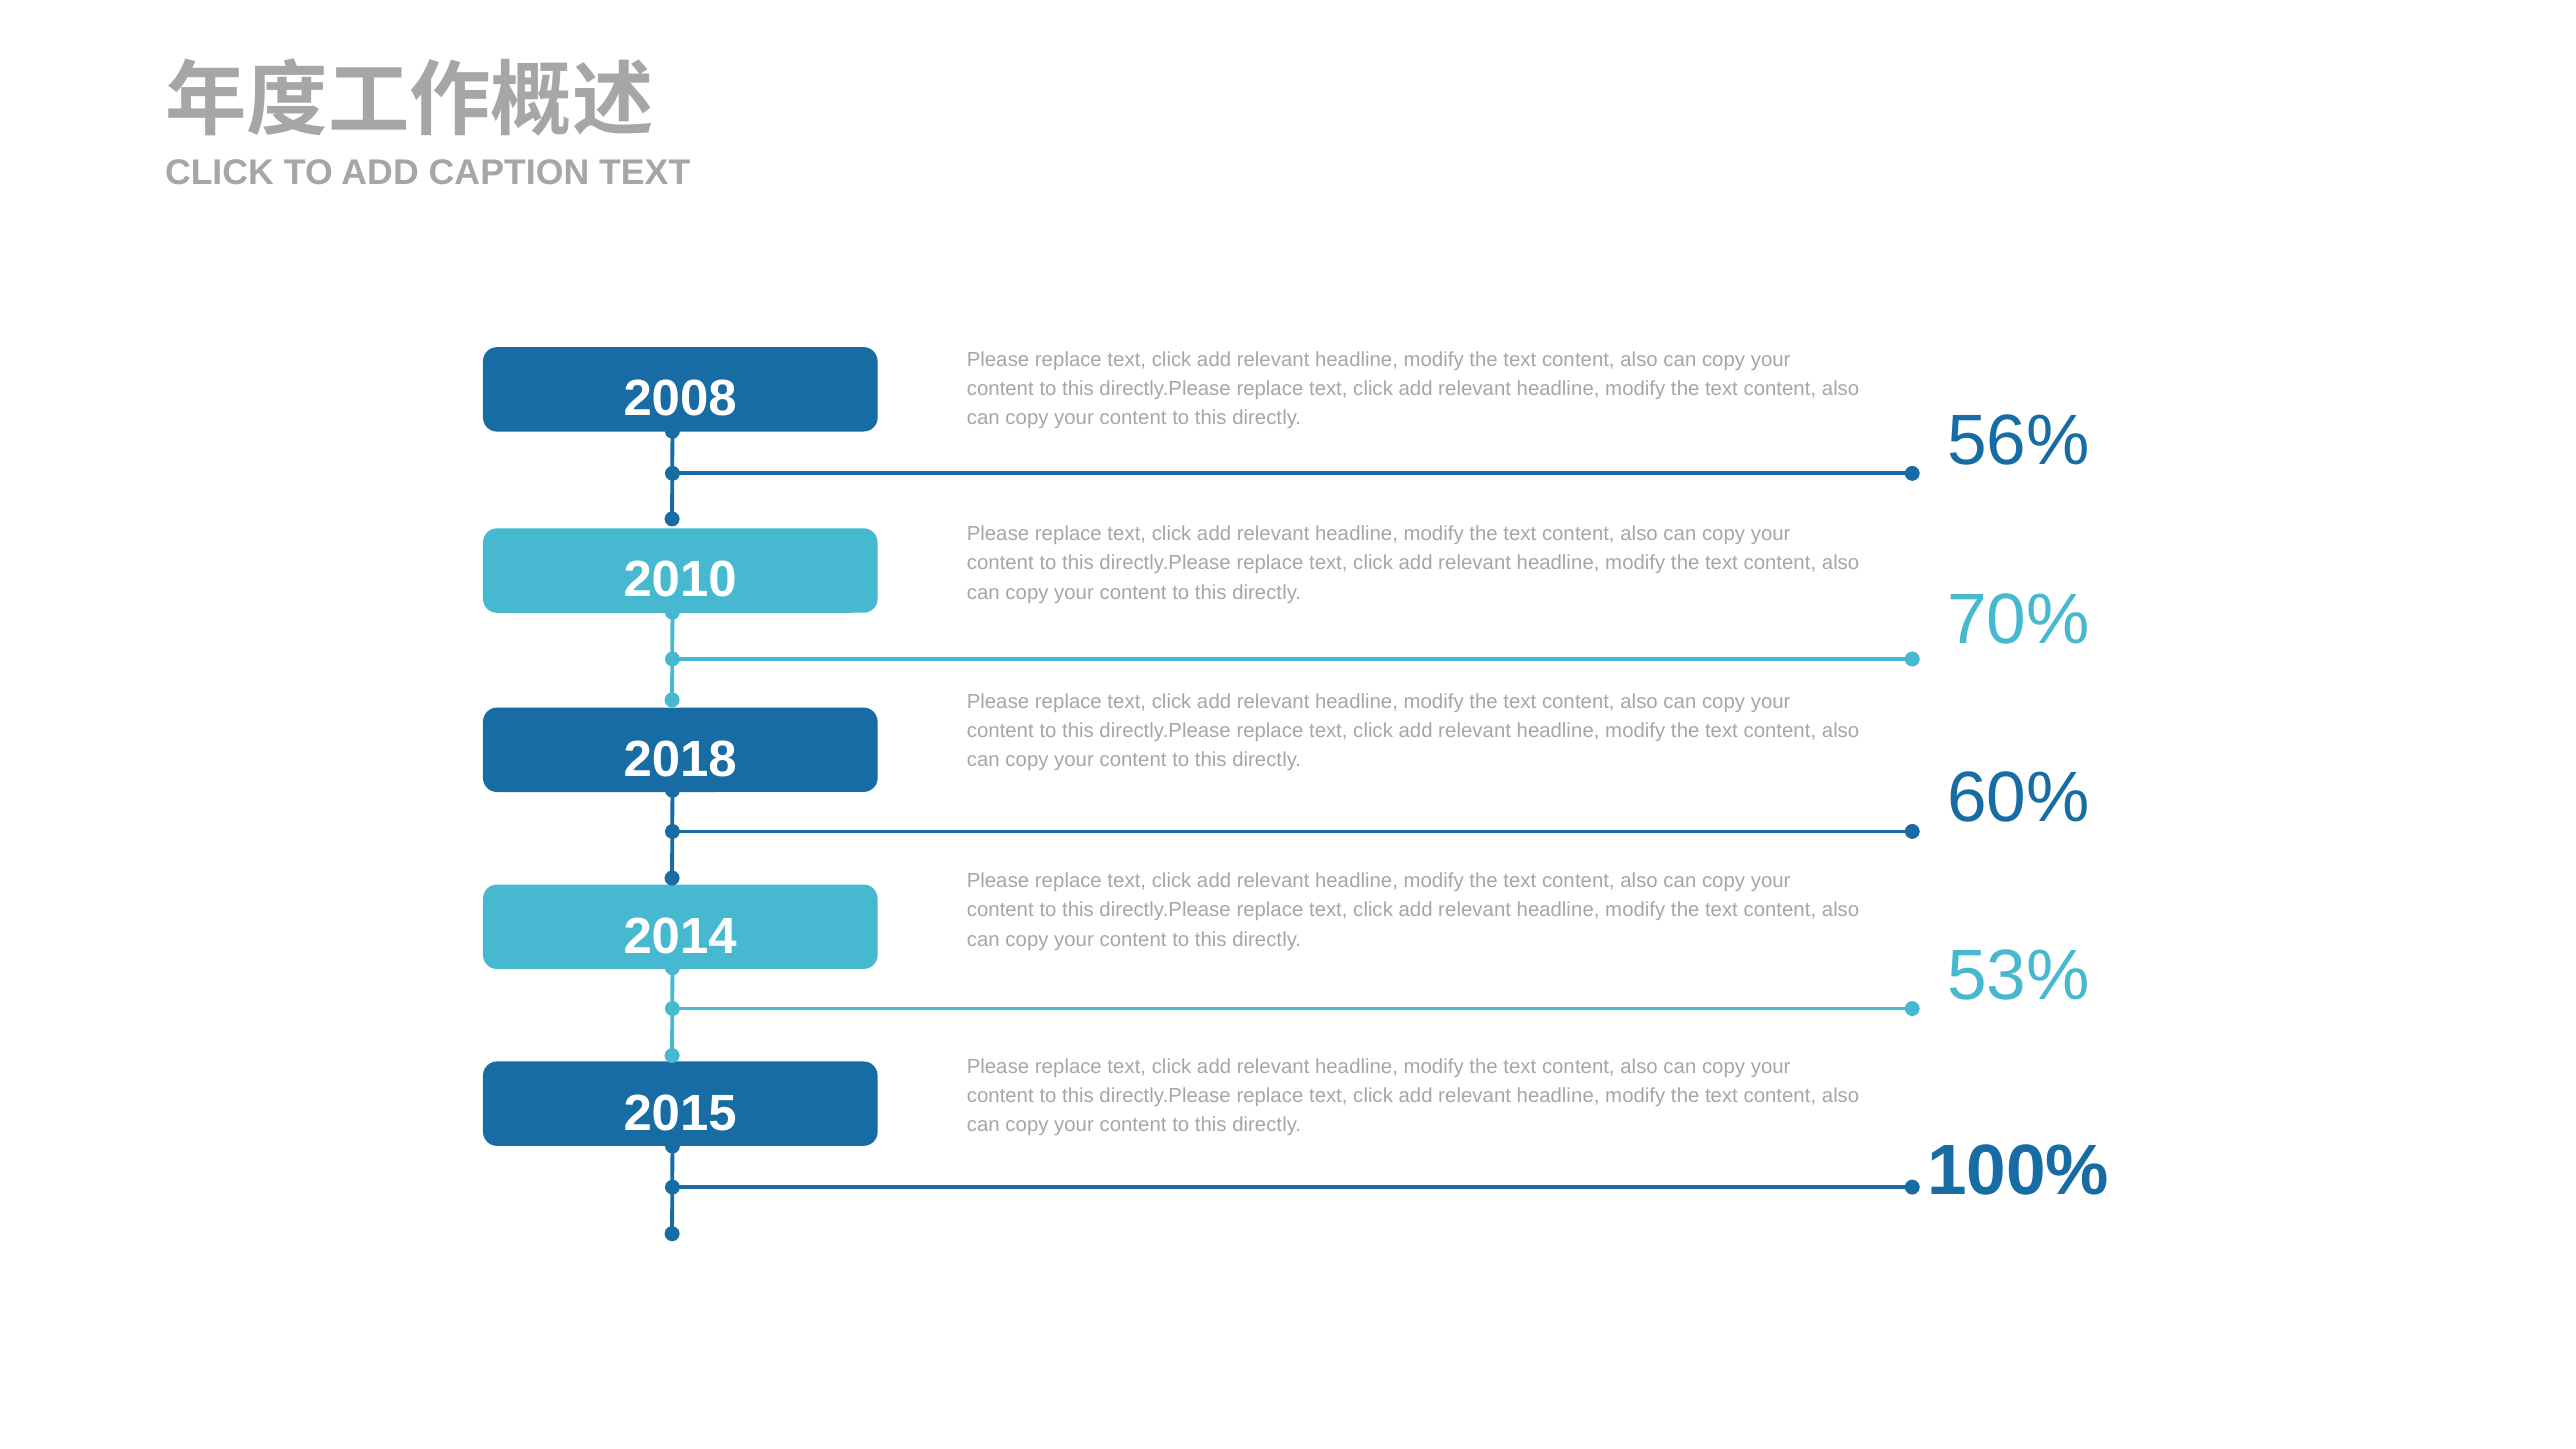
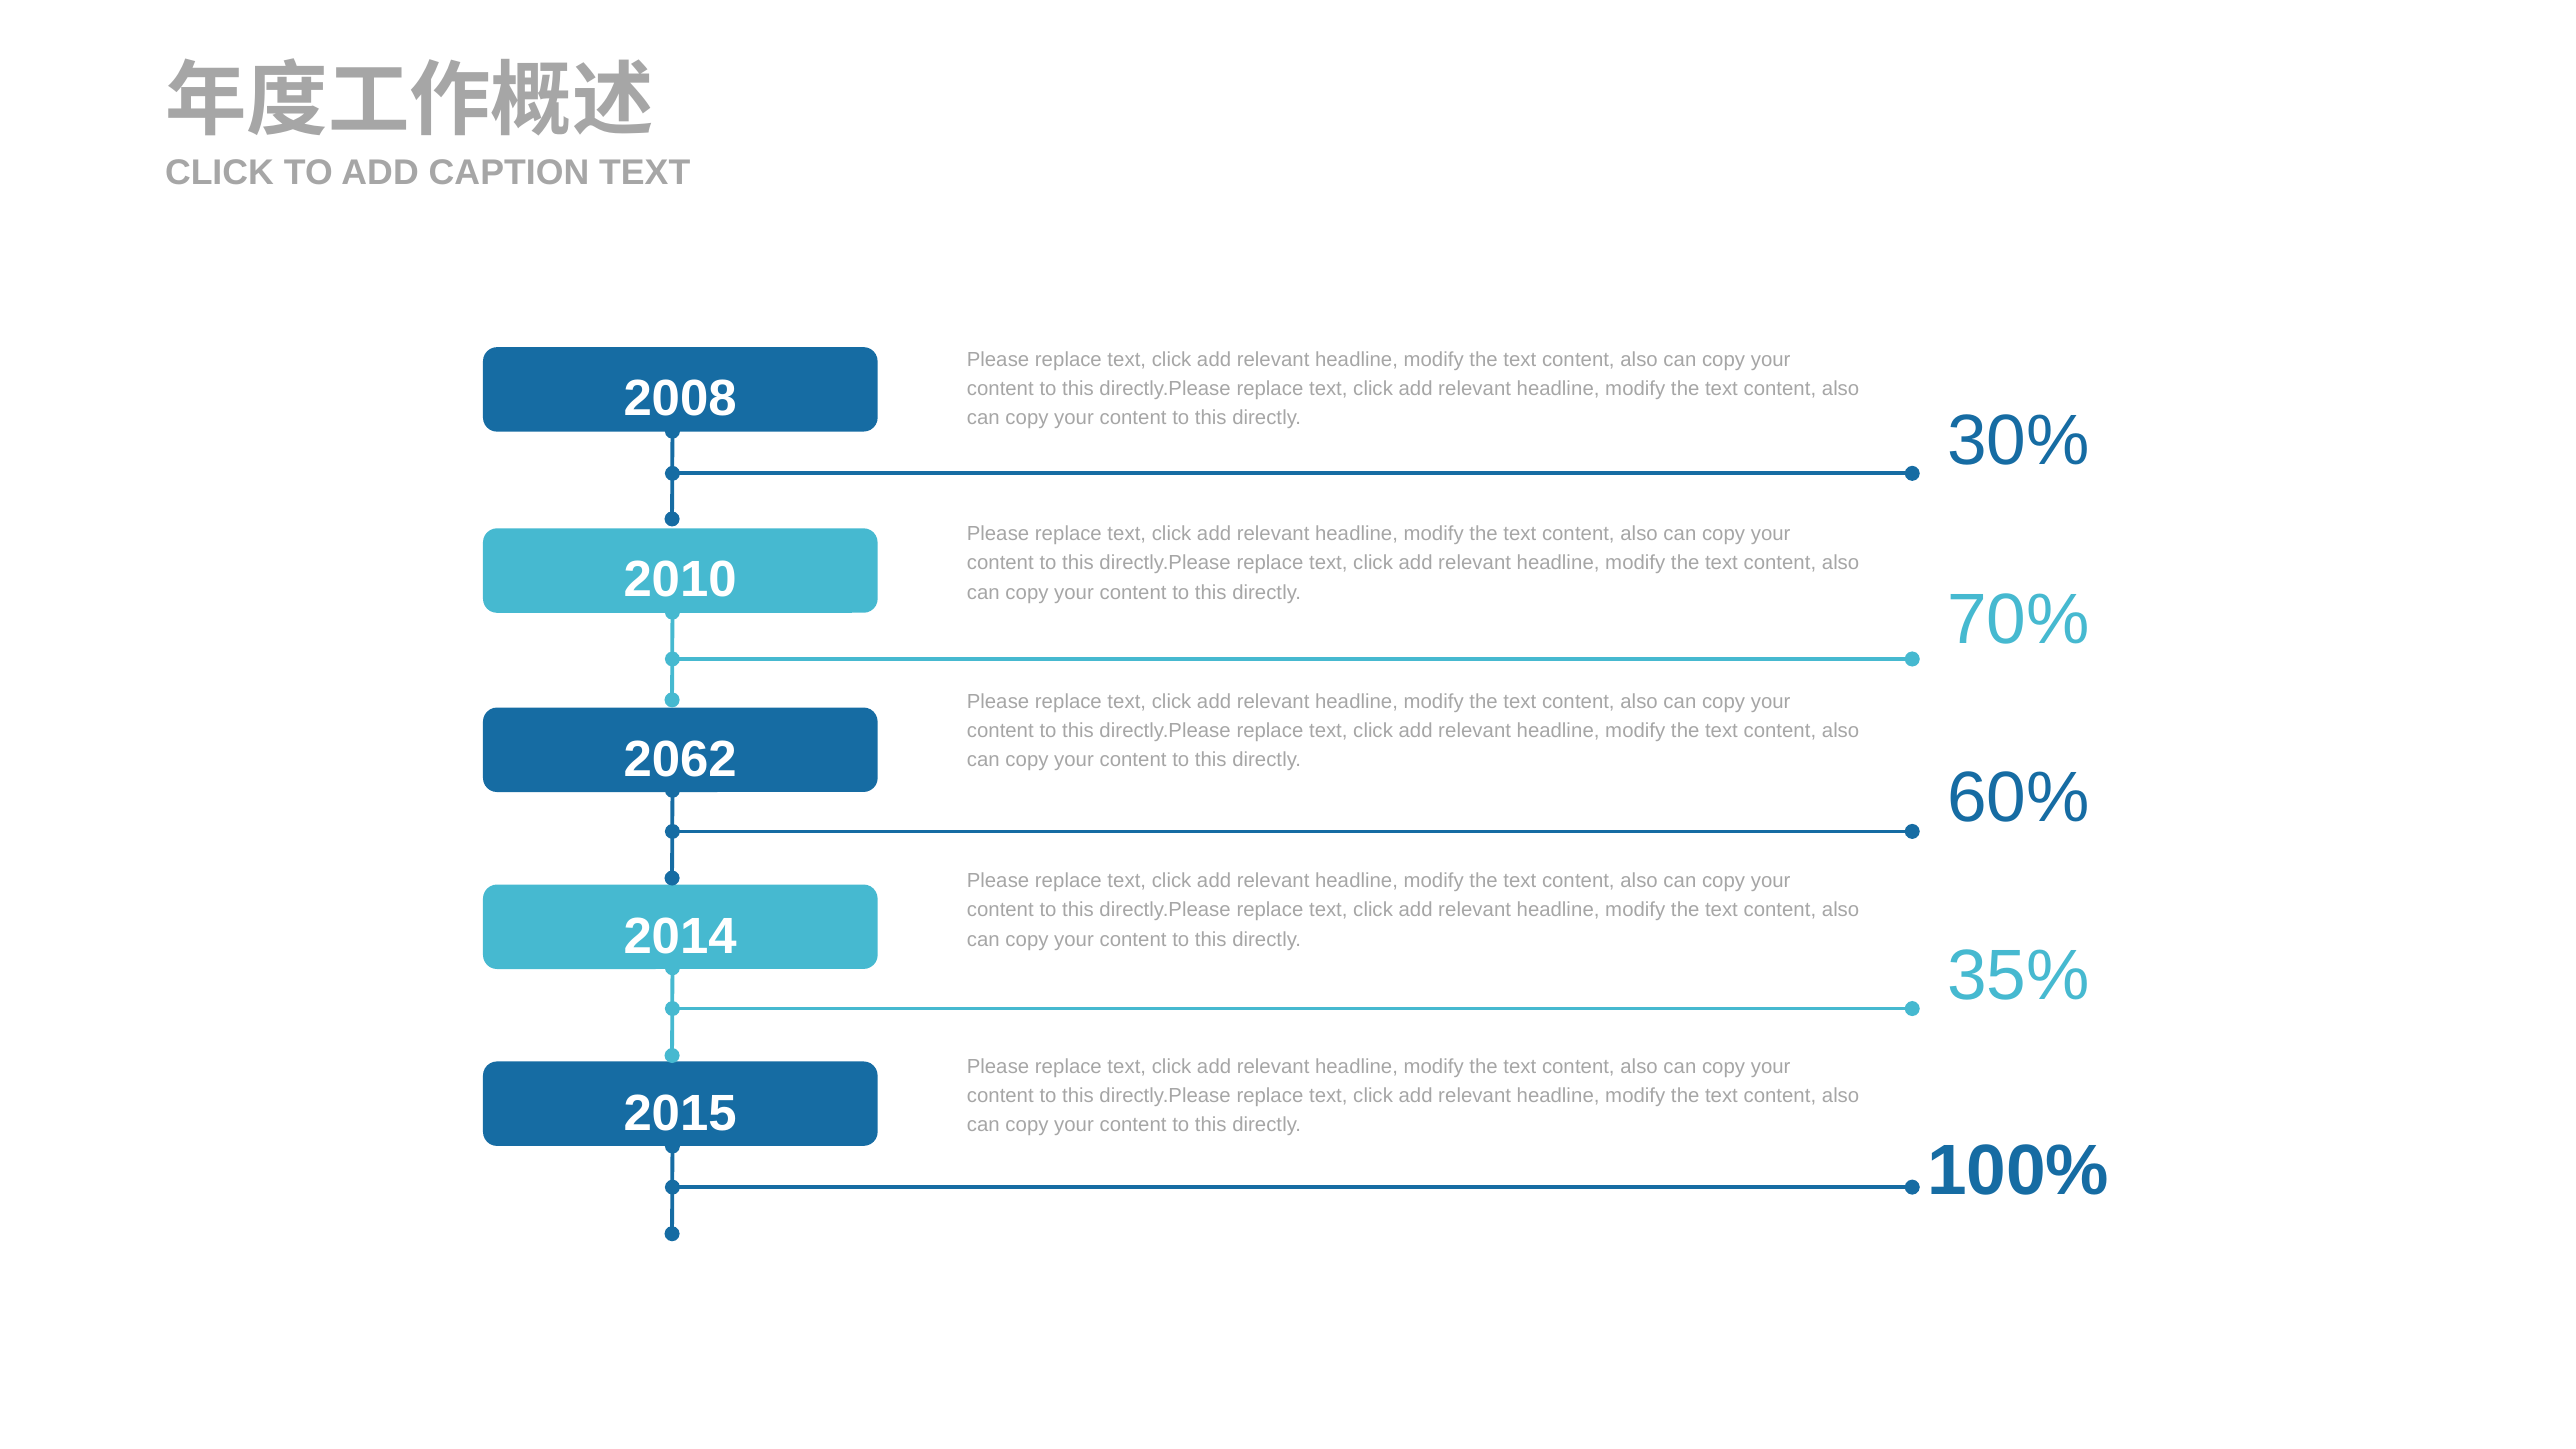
56%: 56% -> 30% (2018, 441)
2018: 2018 -> 2062 (680, 759)
53%: 53% -> 35% (2018, 976)
